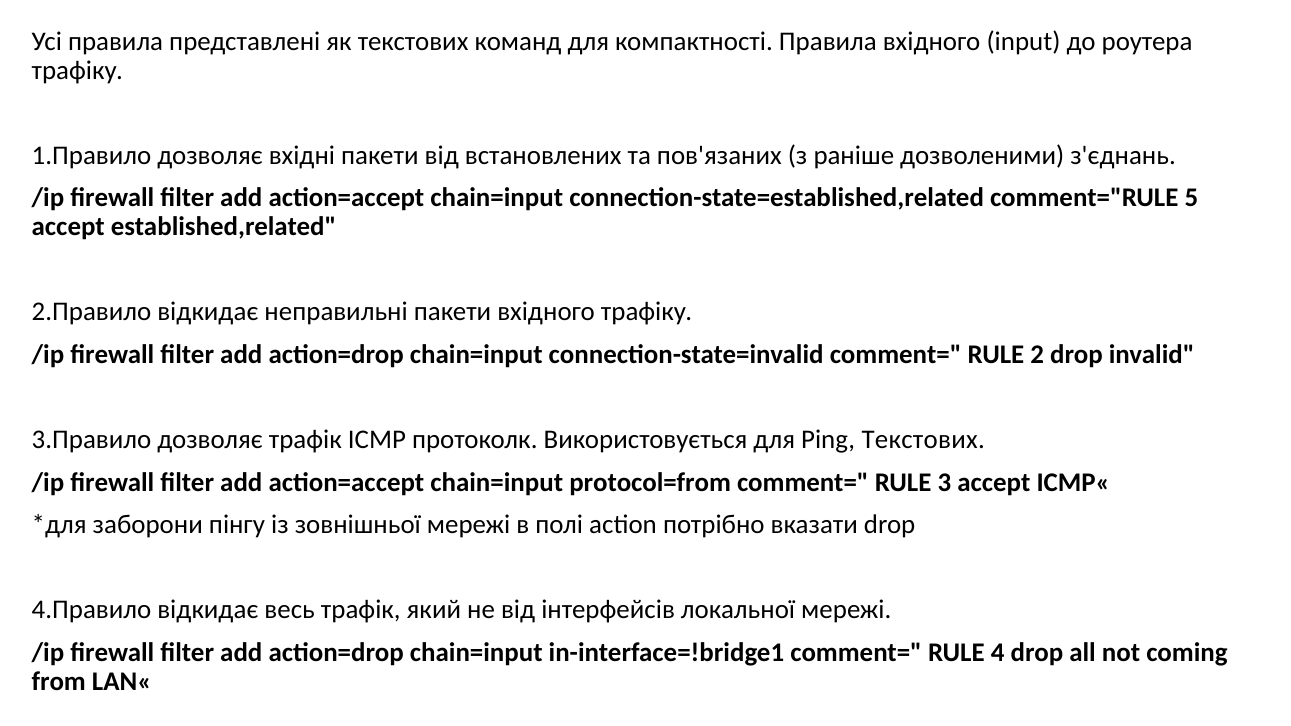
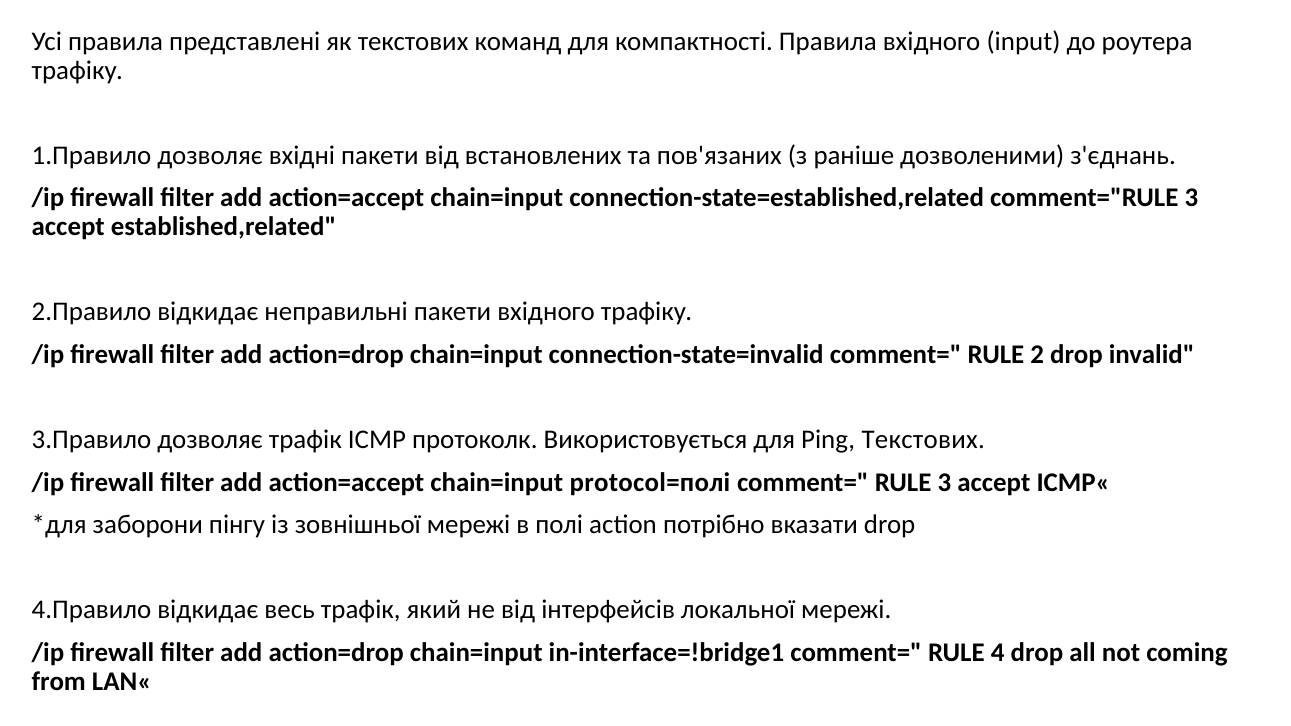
comment="RULE 5: 5 -> 3 (1191, 198)
protocol=from: protocol=from -> protocol=полі (650, 482)
